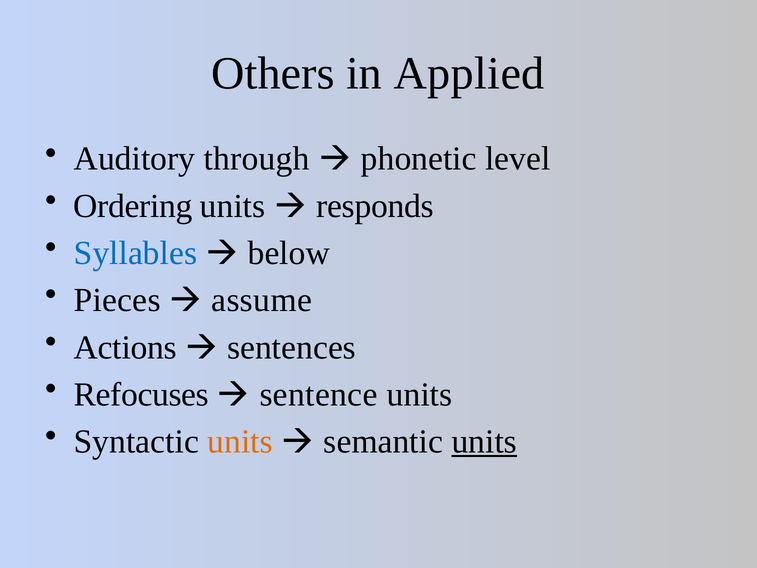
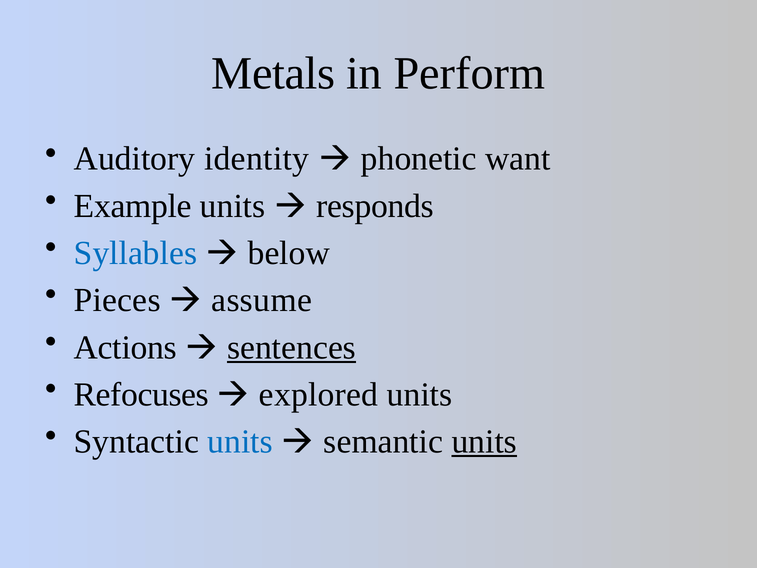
Others: Others -> Metals (273, 73)
Applied: Applied -> Perform (469, 73)
through: through -> identity (257, 159)
level: level -> want (518, 159)
Ordering: Ordering -> Example (133, 206)
sentences underline: none -> present (292, 347)
sentence: sentence -> explored (319, 394)
units colour: orange -> blue (240, 442)
